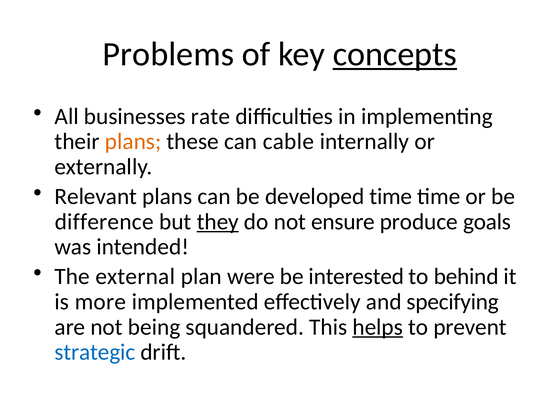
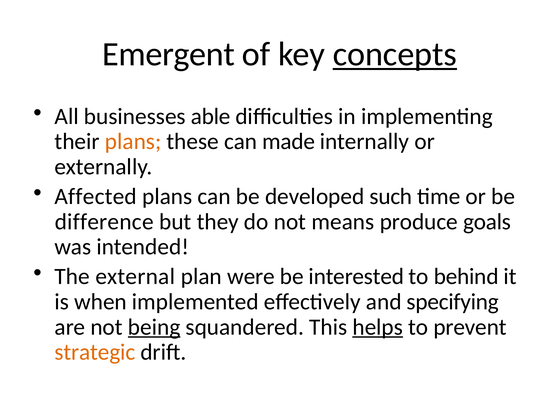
Problems: Problems -> Emergent (169, 54)
rate: rate -> able (211, 116)
cable: cable -> made (289, 142)
Relevant: Relevant -> Affected (96, 197)
developed time: time -> such (391, 197)
they underline: present -> none (218, 222)
ensure: ensure -> means (343, 222)
more: more -> when (101, 302)
being underline: none -> present (154, 327)
strategic colour: blue -> orange (95, 352)
